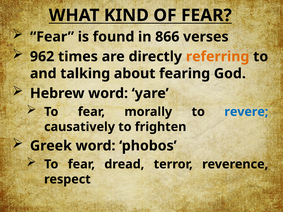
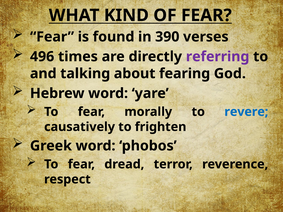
866: 866 -> 390 (167, 37)
962: 962 -> 496 (42, 57)
referring colour: orange -> purple (218, 57)
